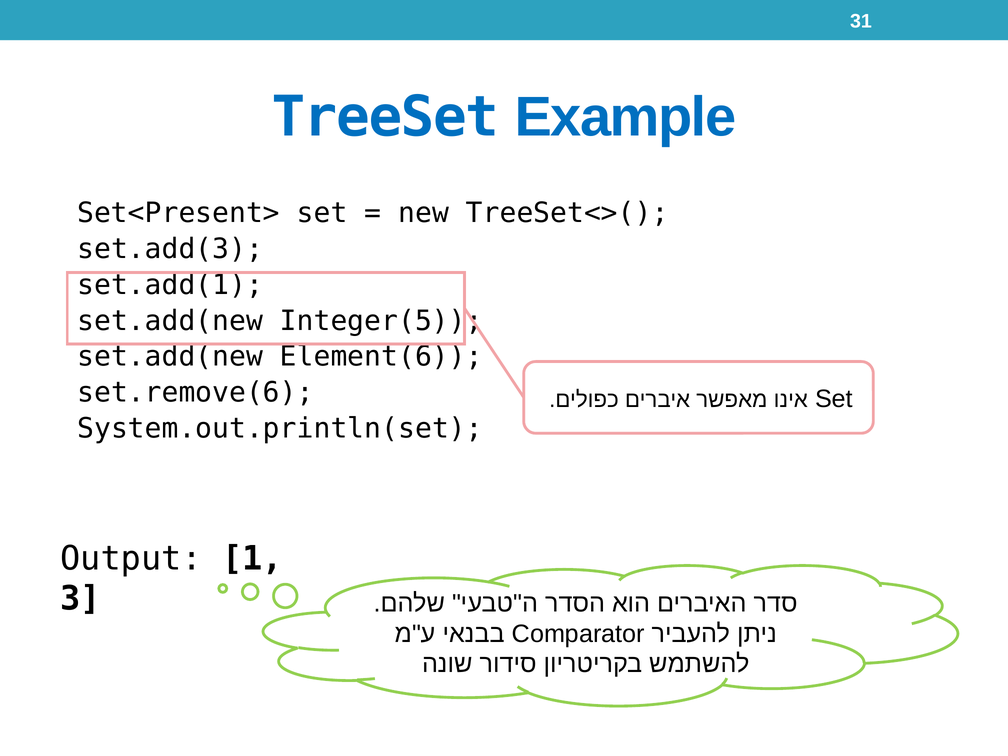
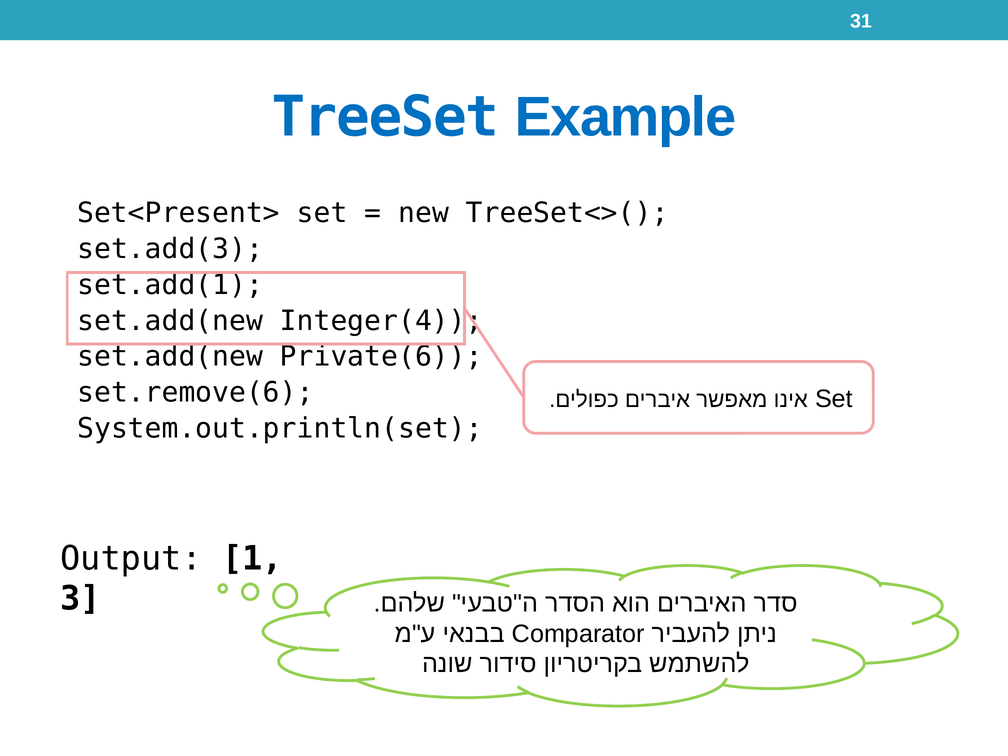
Integer(5: Integer(5 -> Integer(4 (381, 321)
Element(6: Element(6 -> Private(6 (381, 357)
